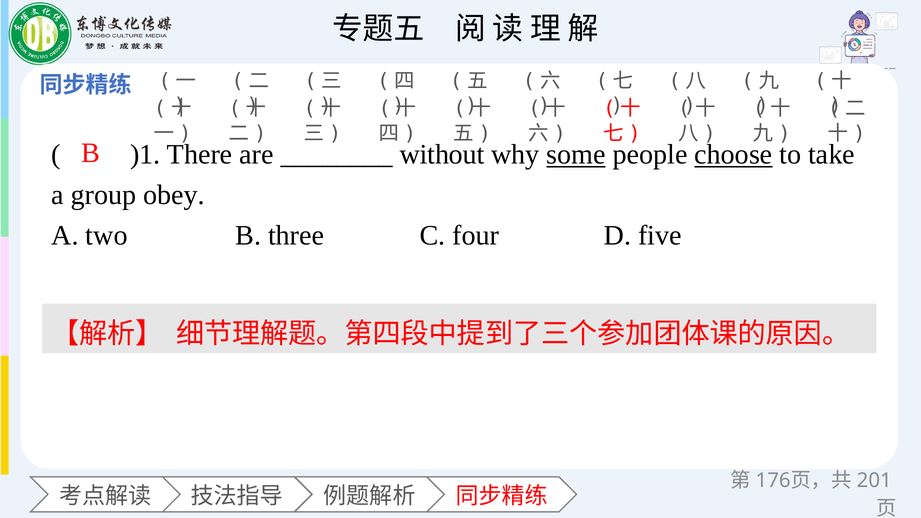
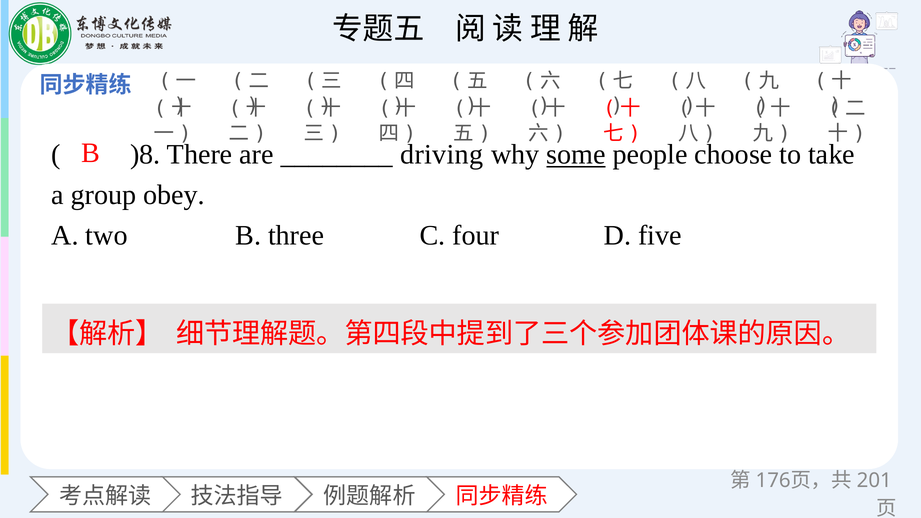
)1: )1 -> )8 (145, 155)
without: without -> driving (442, 155)
choose underline: present -> none (733, 155)
